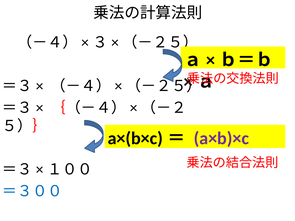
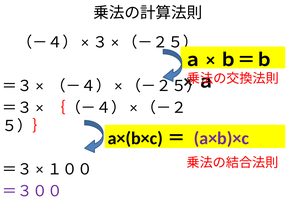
＝３００ colour: blue -> purple (32, 192)
